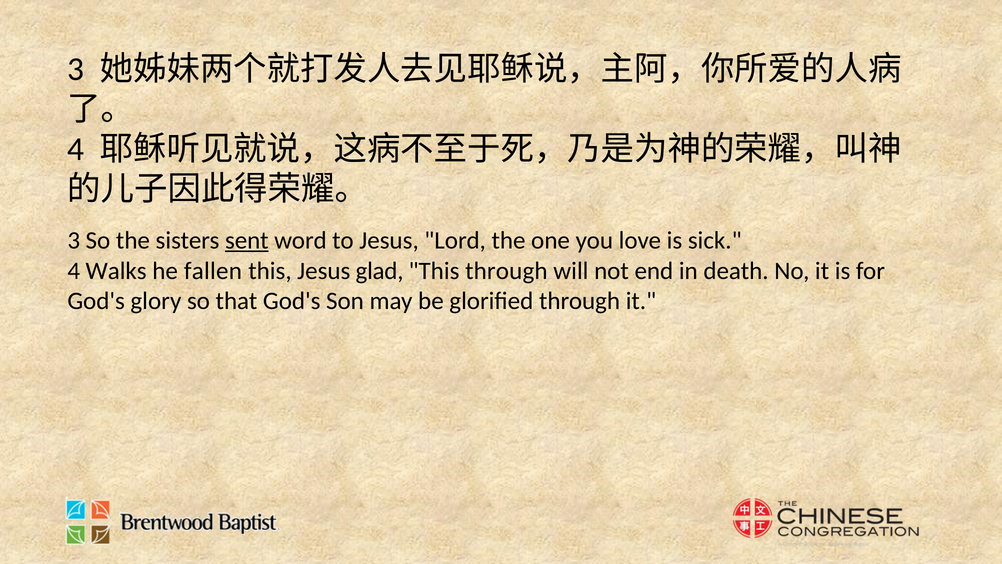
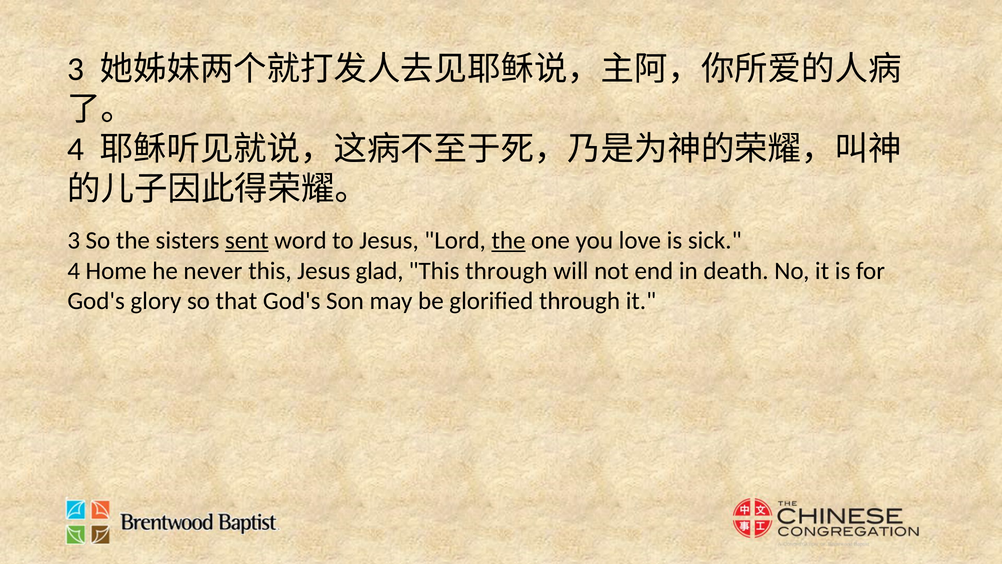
the underline: none -> present (509, 241)
Walks: Walks -> Home (116, 271)
fallen: fallen -> never (213, 271)
